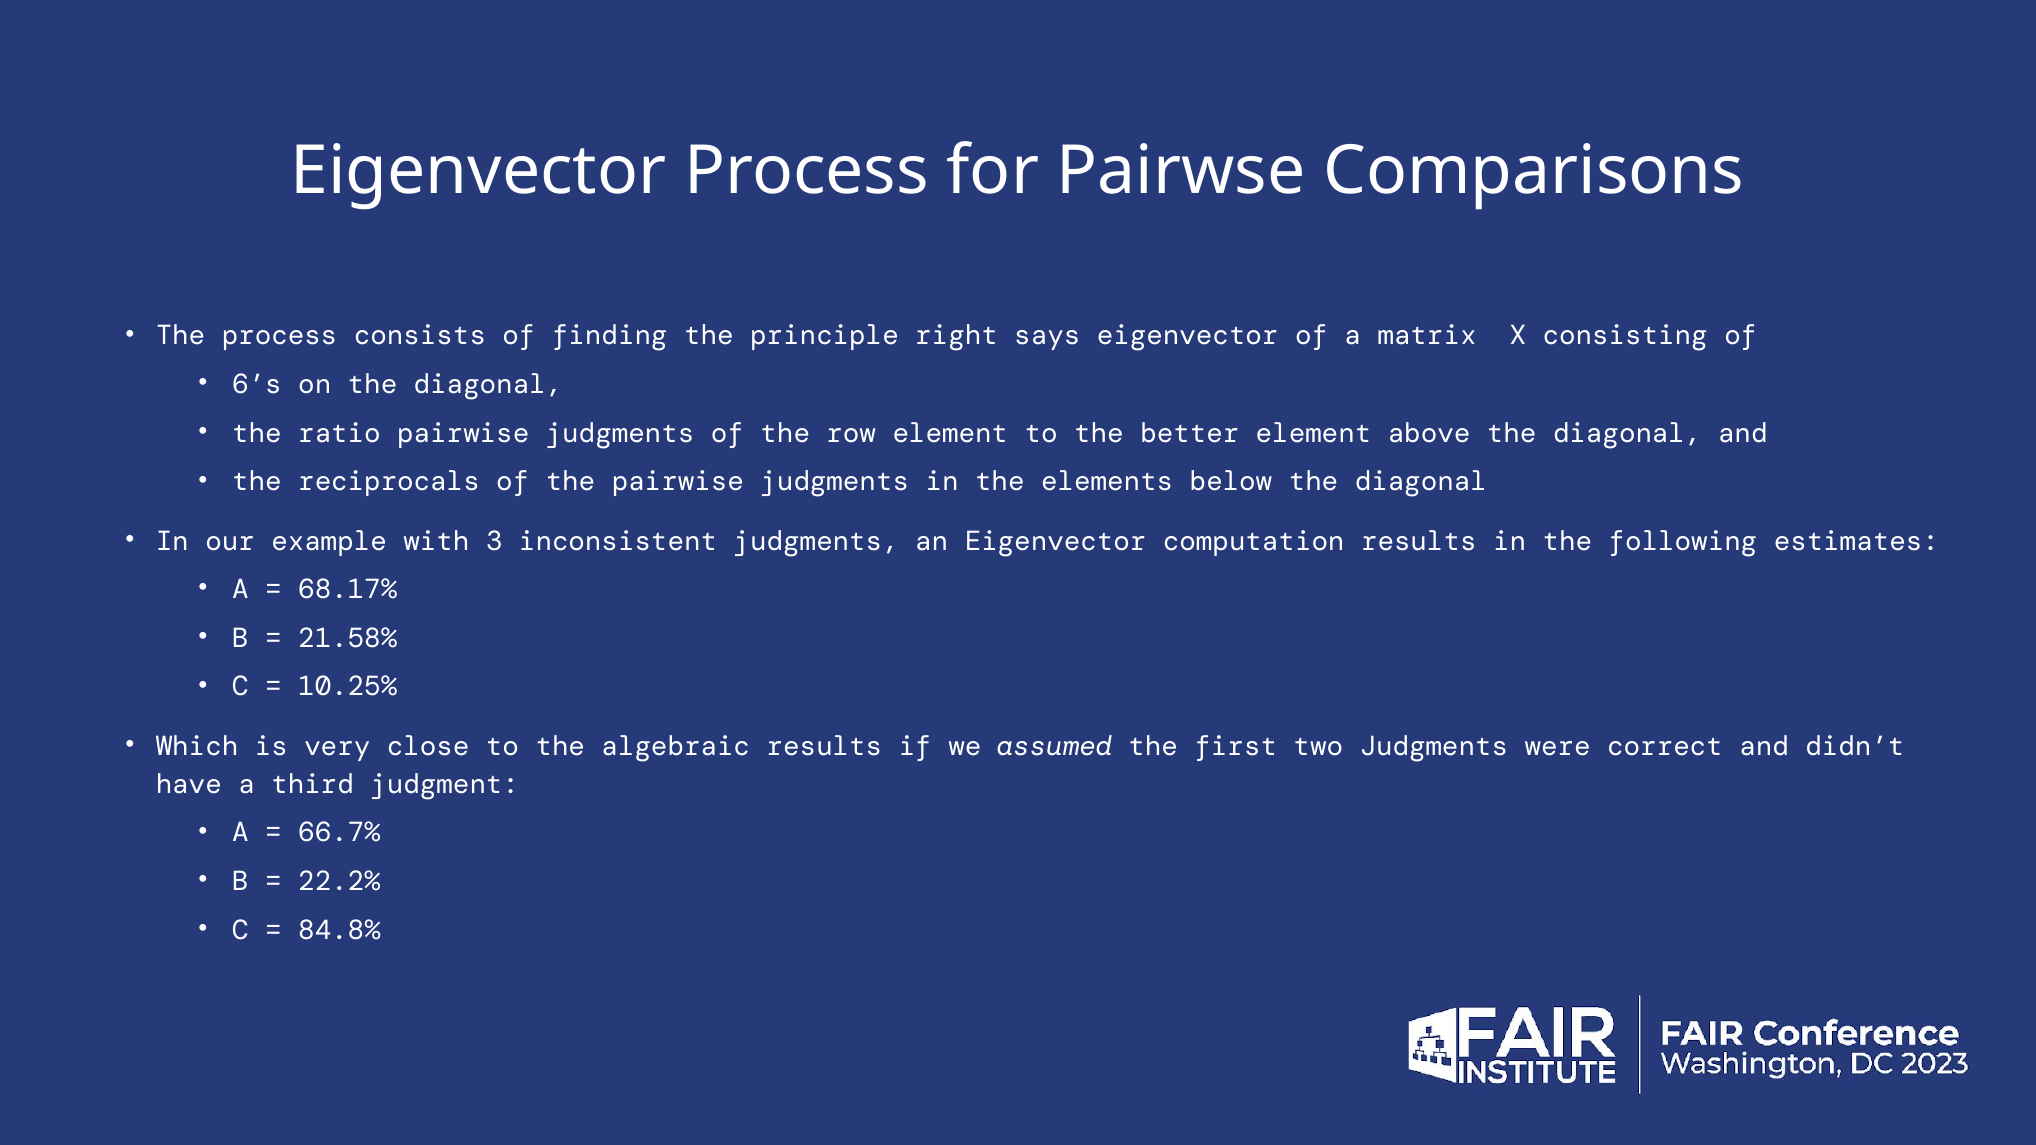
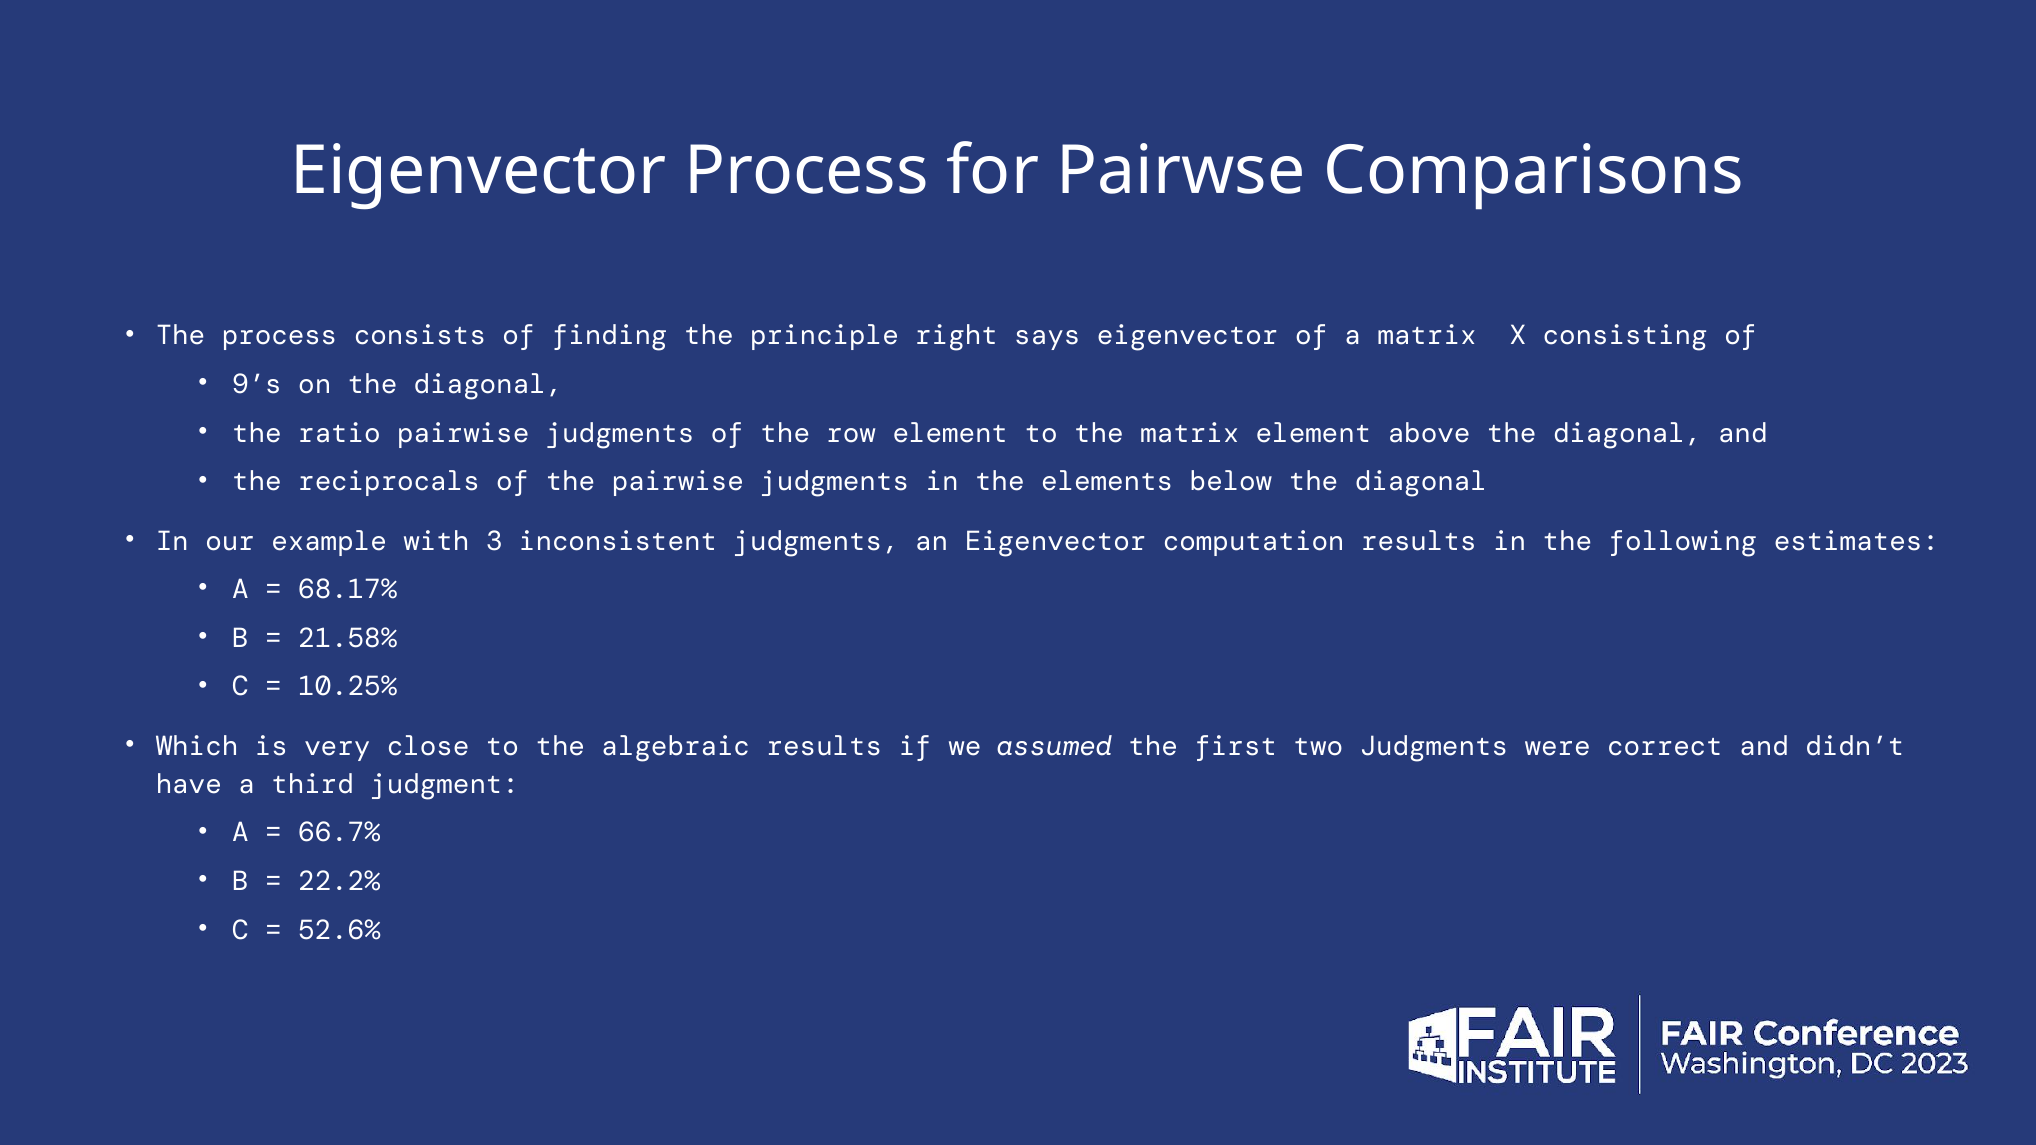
6’s: 6’s -> 9’s (257, 385)
the better: better -> matrix (1190, 433)
84.8%: 84.8% -> 52.6% (340, 930)
